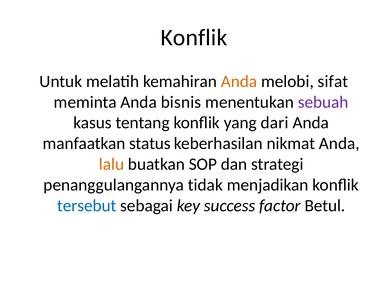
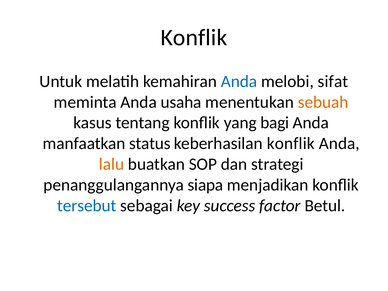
Anda colour: orange -> blue (239, 81)
bisnis: bisnis -> usaha (181, 102)
sebuah colour: purple -> orange (323, 102)
dari: dari -> bagi (275, 123)
keberhasilan nikmat: nikmat -> konflik (291, 143)
tidak: tidak -> siapa (205, 185)
